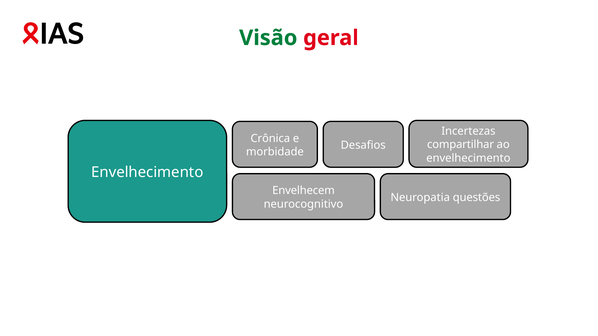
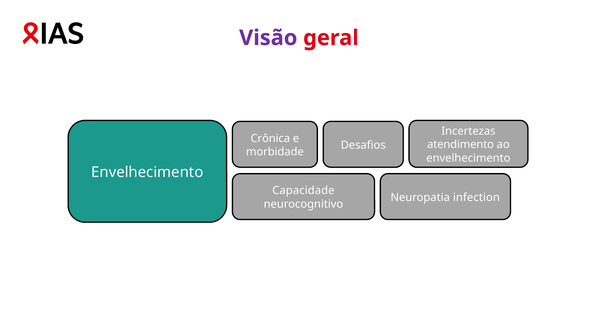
Visão colour: green -> purple (268, 38)
compartilhar: compartilhar -> atendimento (461, 145)
Envelhecem: Envelhecem -> Capacidade (303, 191)
questões: questões -> infection (476, 198)
